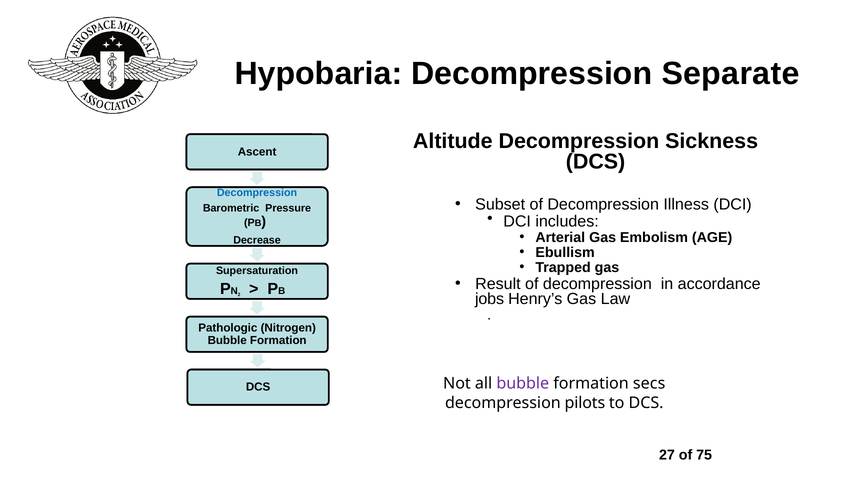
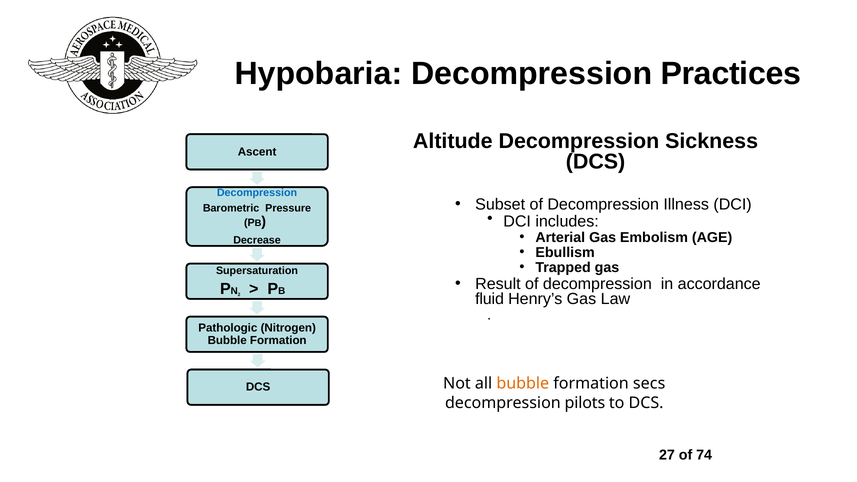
Separate: Separate -> Practices (731, 73)
jobs: jobs -> fluid (490, 299)
bubble colour: purple -> orange (523, 383)
75: 75 -> 74 (704, 455)
